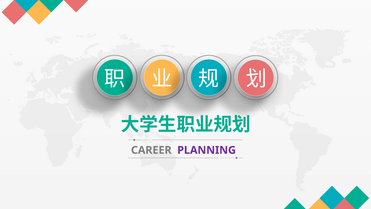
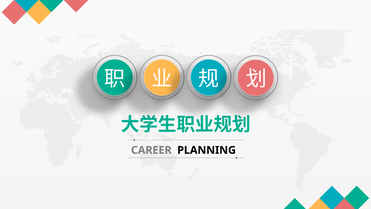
PLANNING colour: purple -> black (207, 150)
